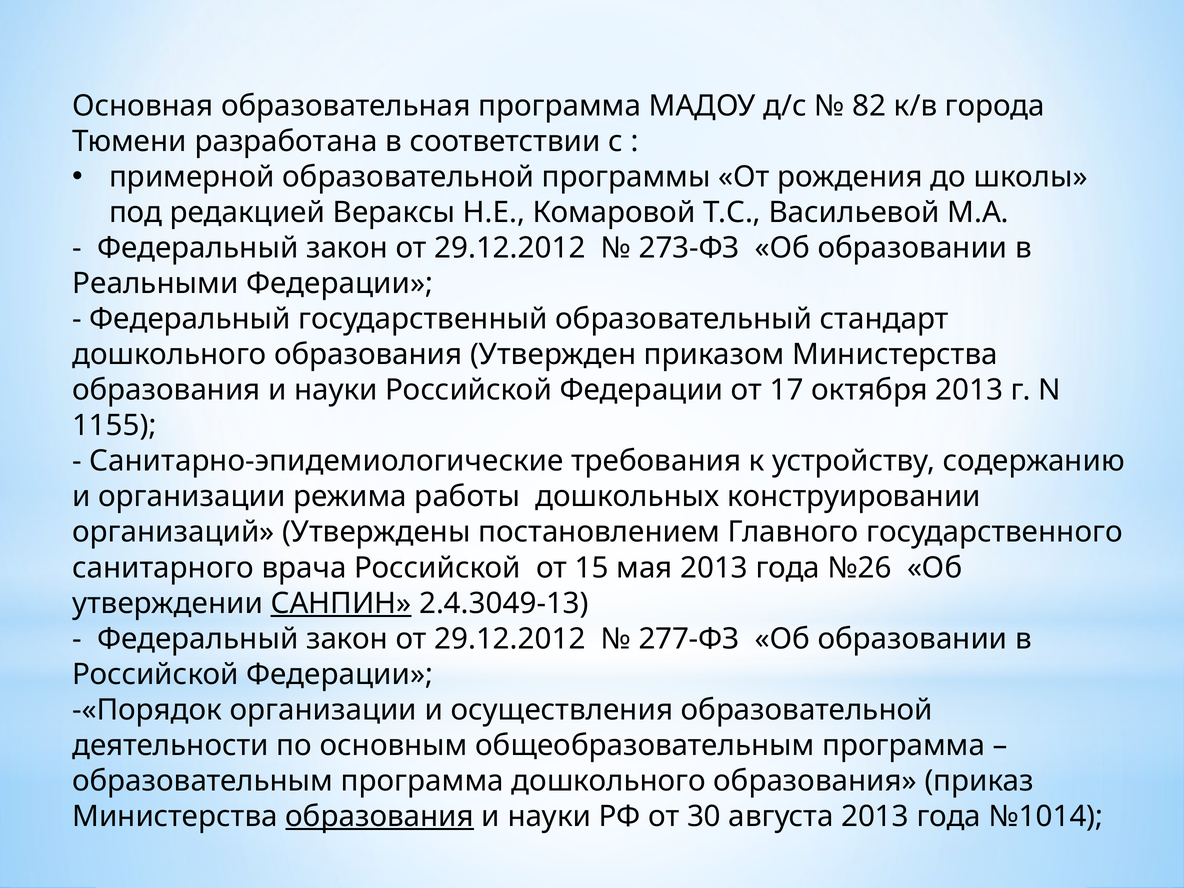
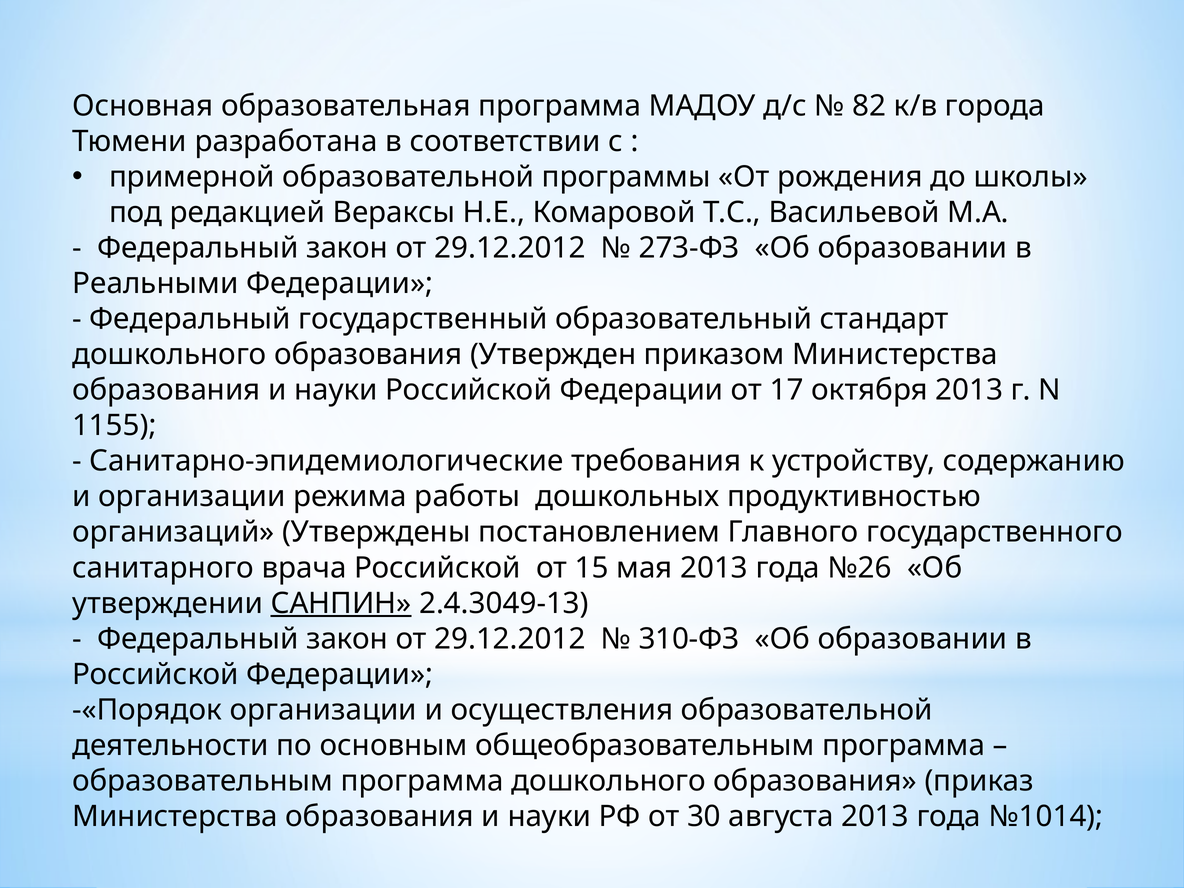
конструировании: конструировании -> продуктивностью (854, 497)
277-ФЗ: 277-ФЗ -> 310-ФЗ (689, 639)
образования underline: present -> none (380, 816)
